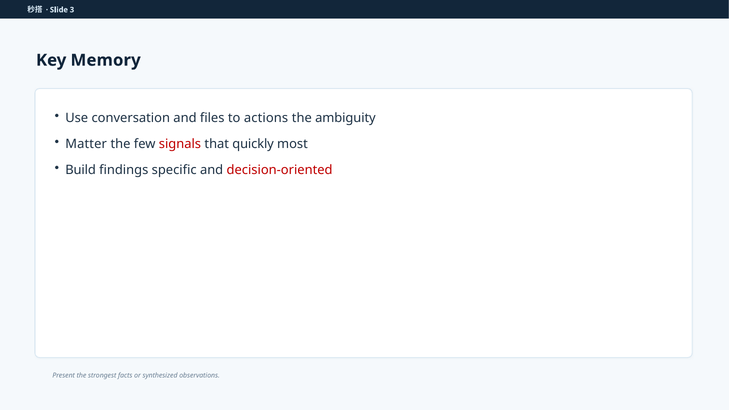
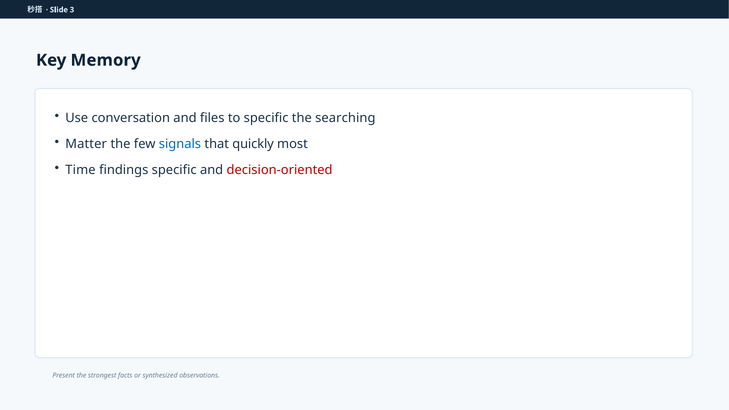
to actions: actions -> specific (266, 118)
ambiguity: ambiguity -> searching (345, 118)
signals colour: red -> blue (180, 144)
Build: Build -> Time (80, 170)
